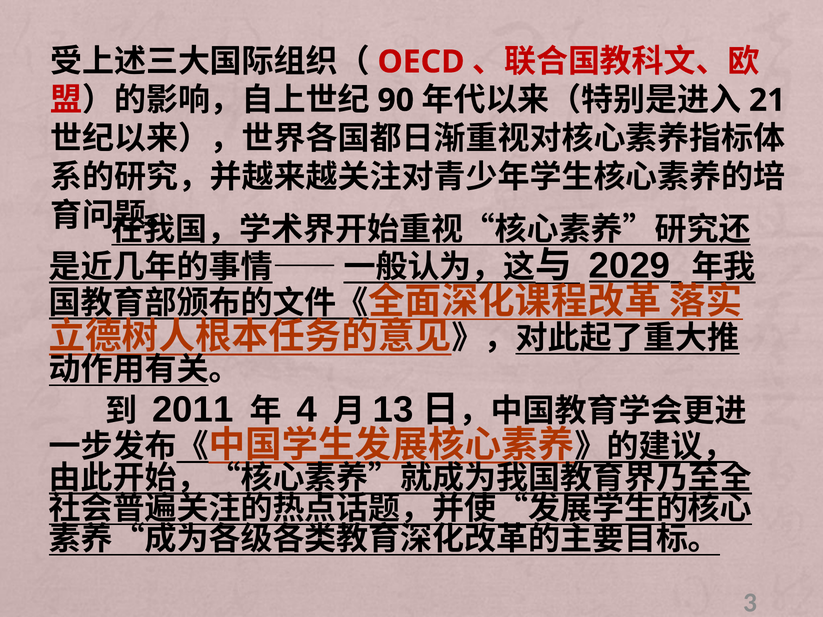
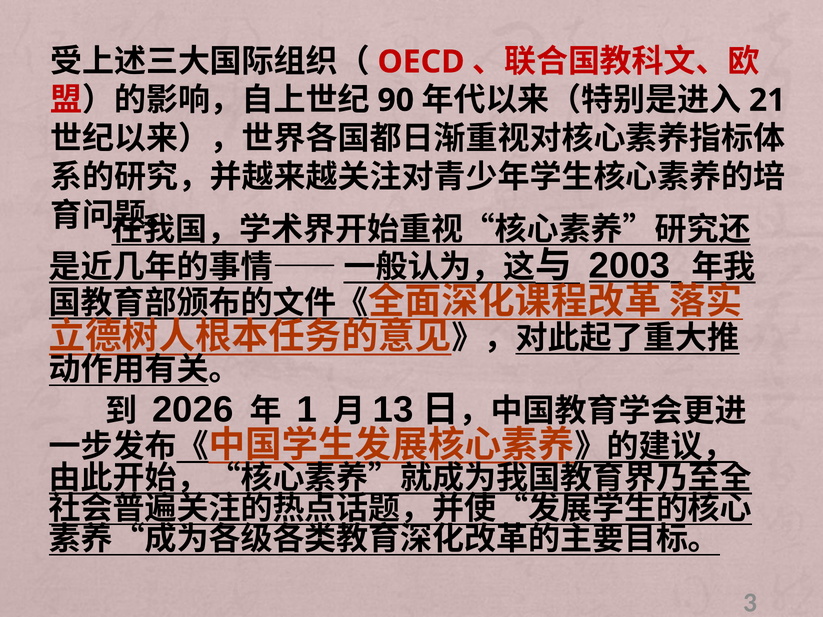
2029: 2029 -> 2003 (630, 266)
2011: 2011 -> 2026 (193, 410)
4: 4 -> 1 (307, 410)
